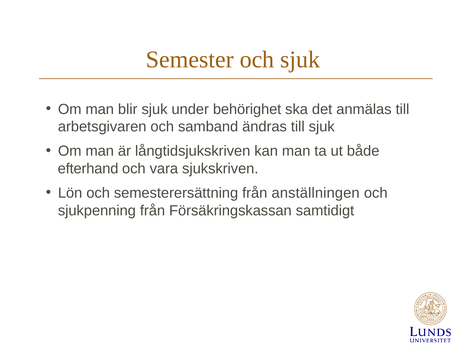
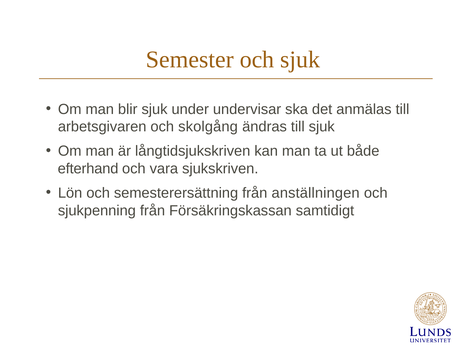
behörighet: behörighet -> undervisar (247, 109)
samband: samband -> skolgång (208, 127)
